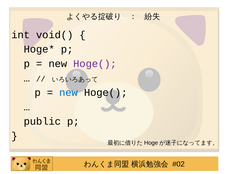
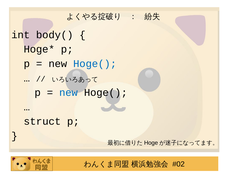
void(: void( -> body( (55, 35)
Hoge( colour: purple -> blue (95, 64)
public: public -> struct (42, 121)
